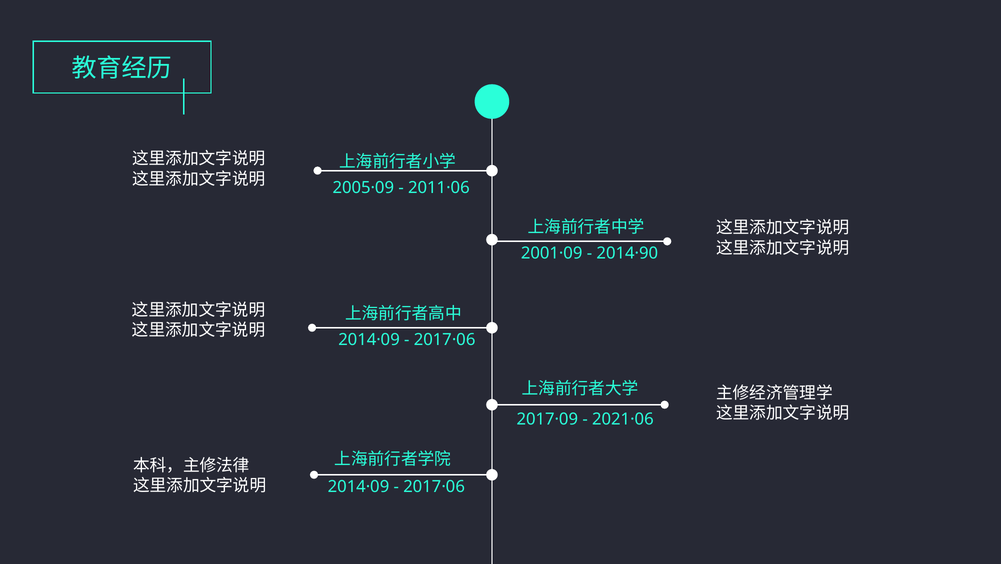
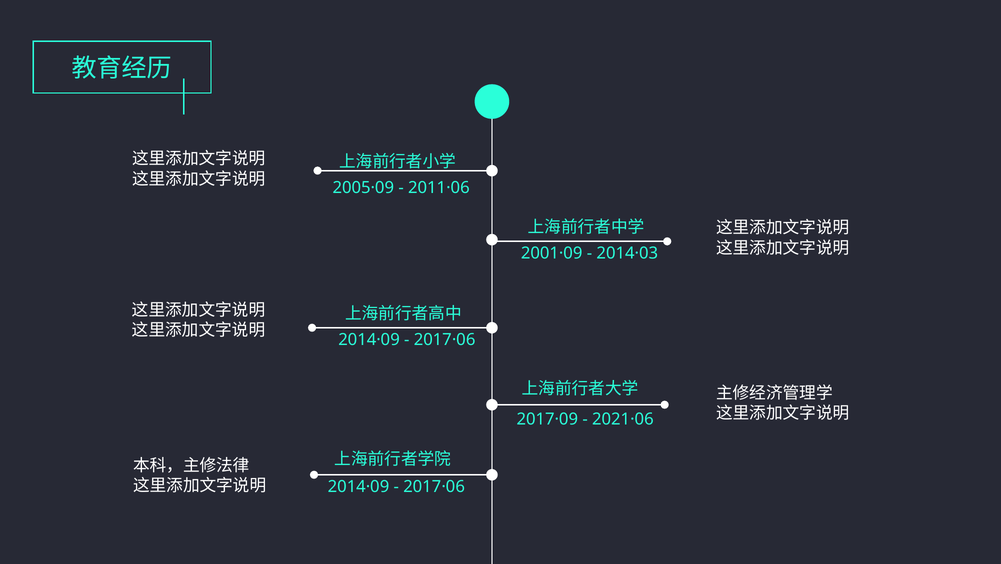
2014·90: 2014·90 -> 2014·03 (627, 253)
